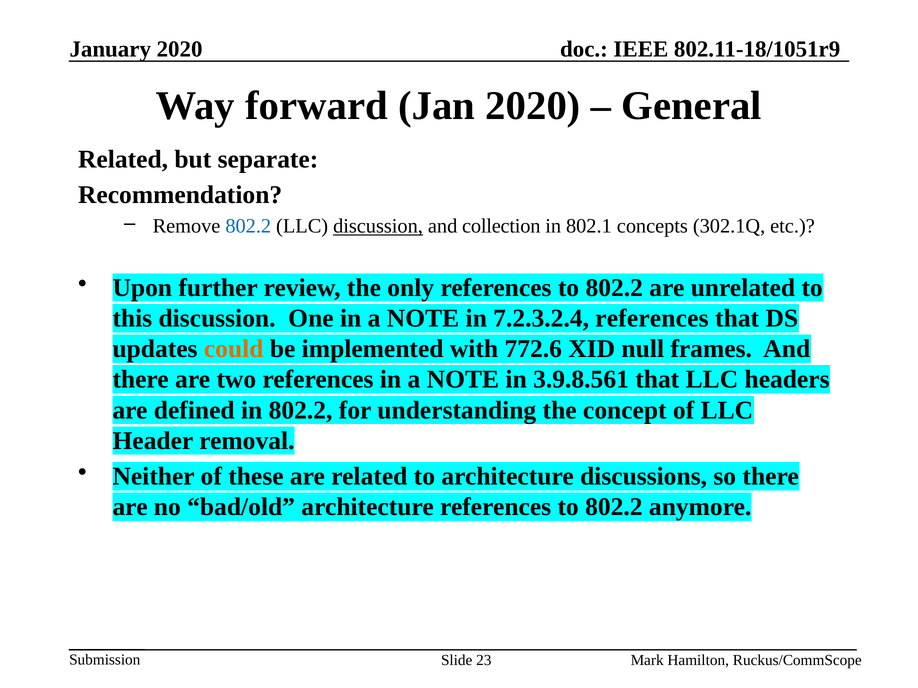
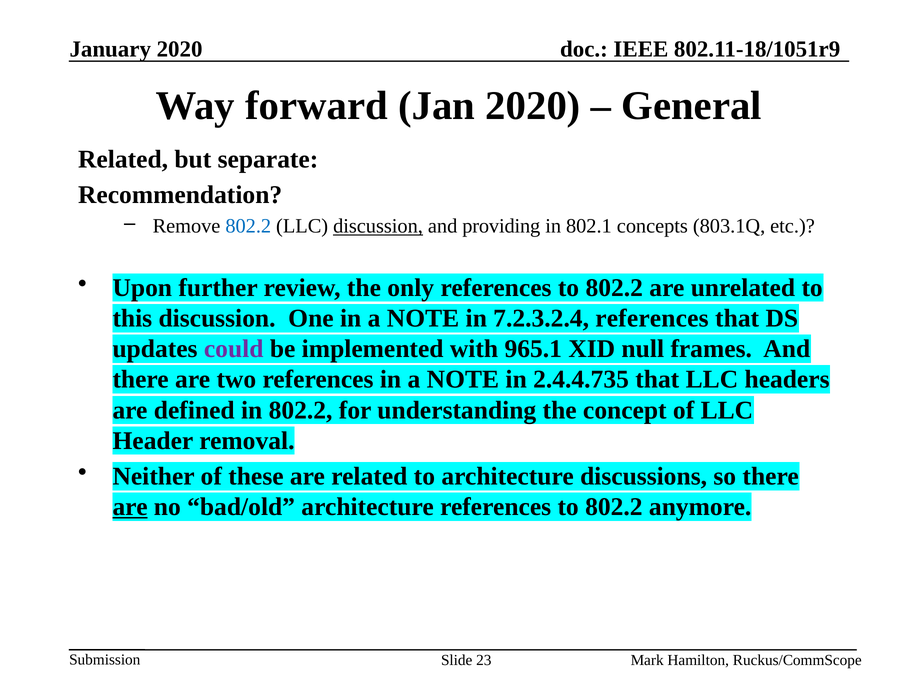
collection: collection -> providing (501, 226)
302.1Q: 302.1Q -> 803.1Q (729, 226)
could colour: orange -> purple (234, 349)
772.6: 772.6 -> 965.1 (533, 349)
3.9.8.561: 3.9.8.561 -> 2.4.4.735 (581, 380)
are underline: none -> present (130, 507)
